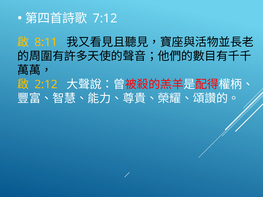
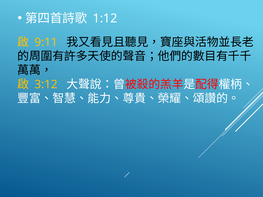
7:12: 7:12 -> 1:12 (105, 18)
8:11: 8:11 -> 9:11 (46, 42)
2:12: 2:12 -> 3:12 (46, 84)
